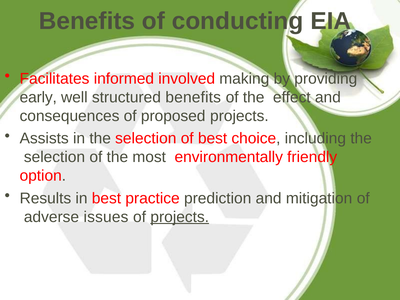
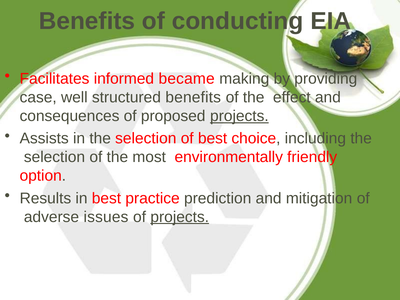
involved: involved -> became (187, 79)
early: early -> case (38, 97)
projects underline: none -> present (239, 116)
